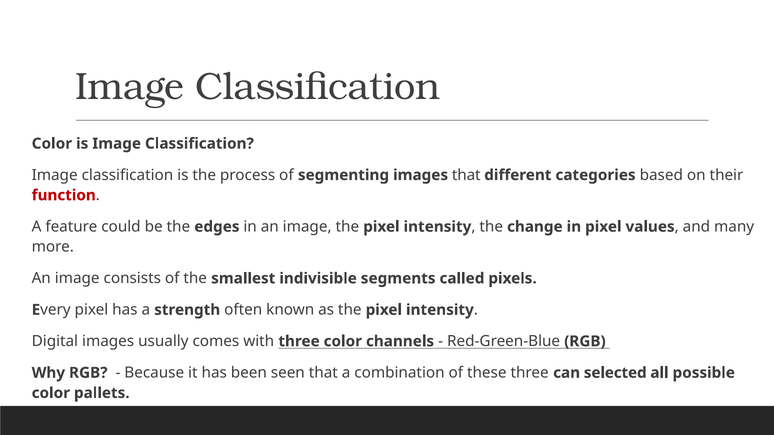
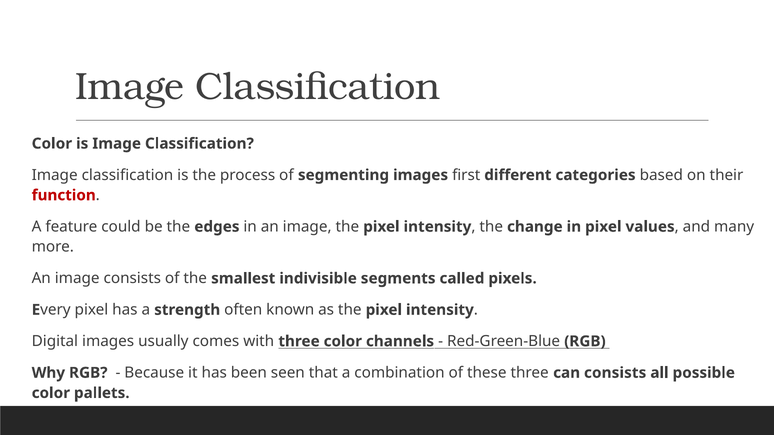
images that: that -> first (466, 175)
can selected: selected -> consists (615, 373)
